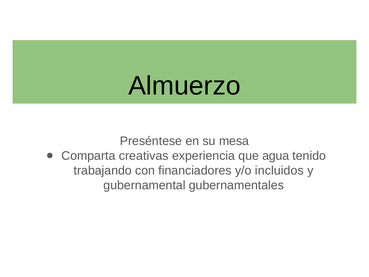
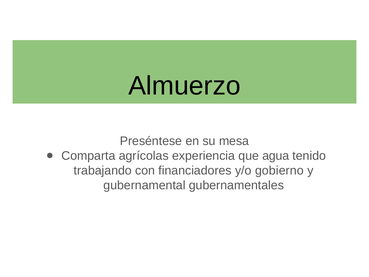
creativas: creativas -> agrícolas (144, 156)
incluidos: incluidos -> gobierno (279, 170)
